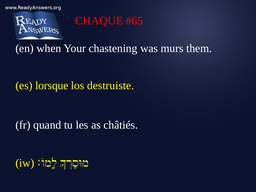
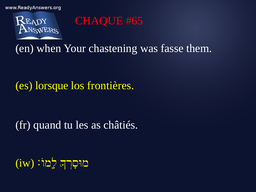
murs: murs -> fasse (172, 48)
destruiste: destruiste -> frontières (111, 85)
